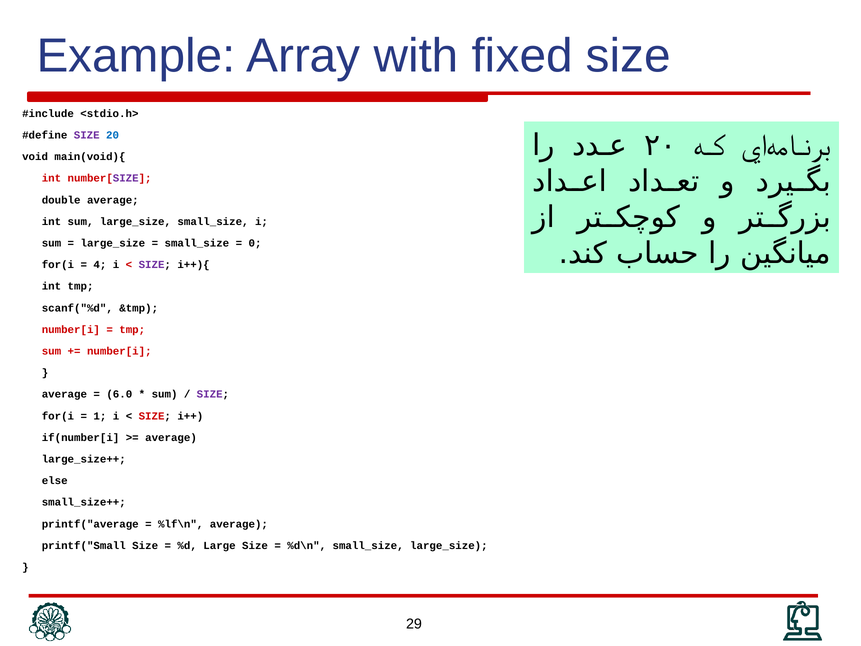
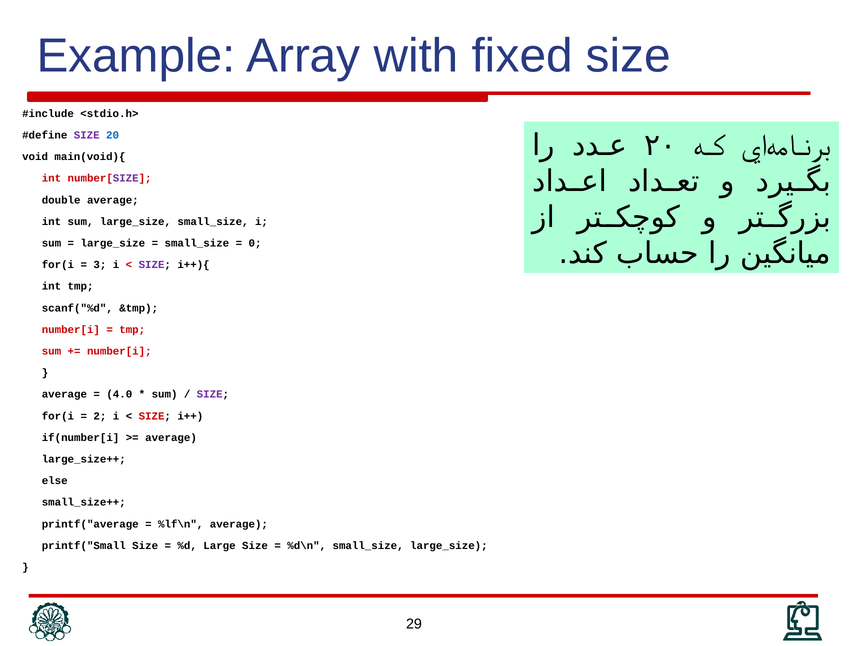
4: 4 -> 3 (100, 265)
6.0: 6.0 -> 4.0 (119, 394)
1: 1 -> 2 (100, 416)
